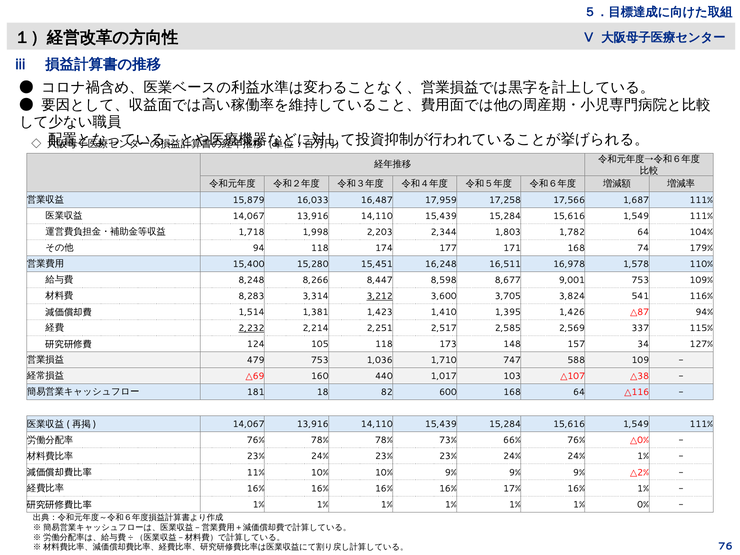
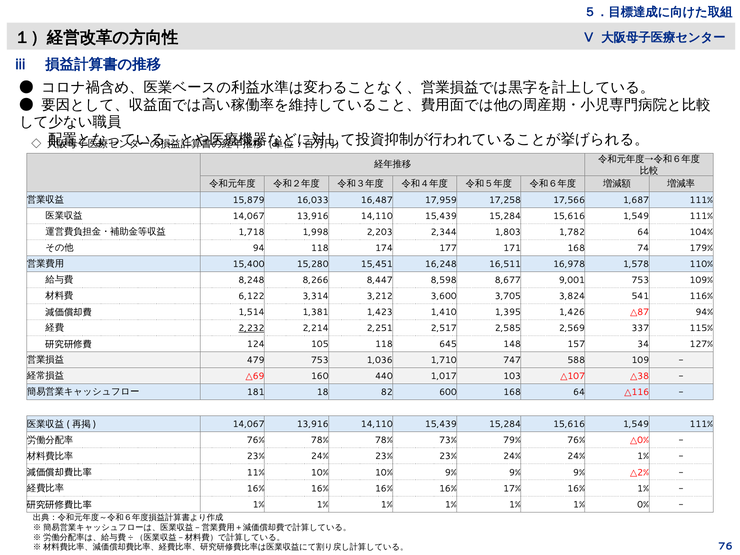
8,283: 8,283 -> 6,122 (251, 296)
3,212 underline: present -> none (380, 296)
173: 173 -> 645 (448, 344)
66%: 66% -> 79% (512, 440)
